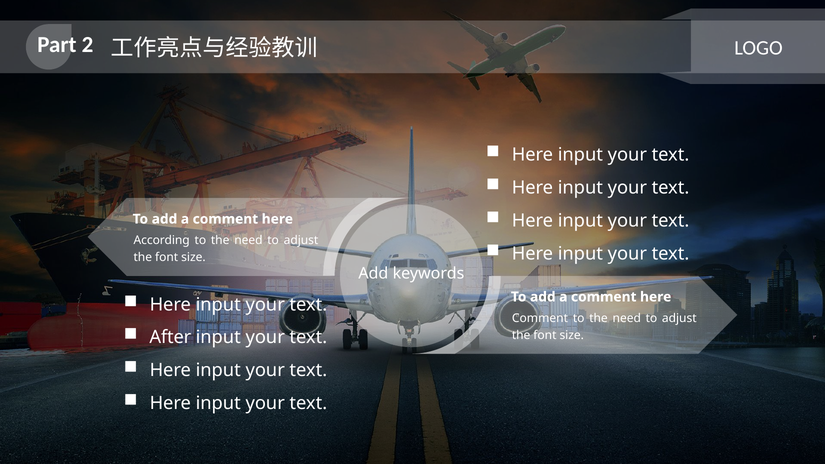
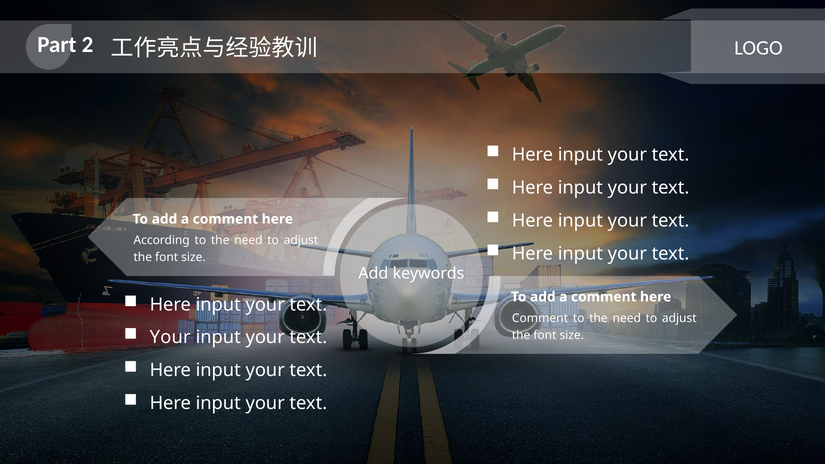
After: After -> Your (170, 337)
